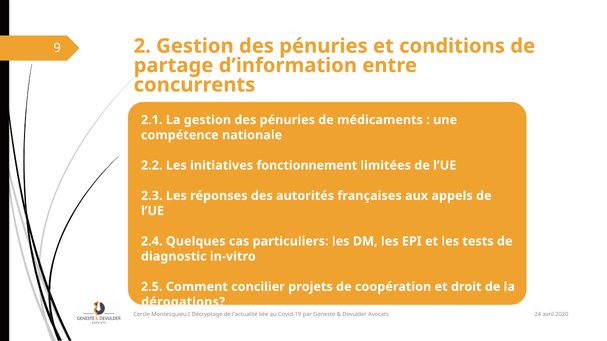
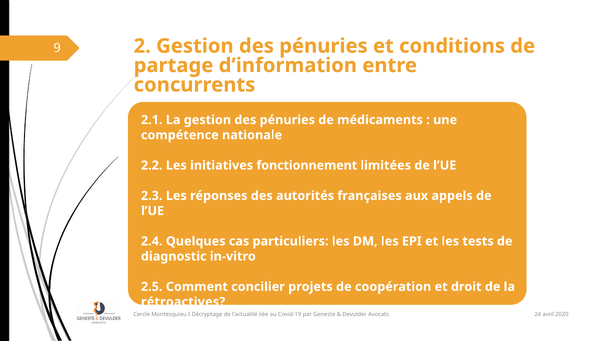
dérogations: dérogations -> rétroactives (183, 302)
